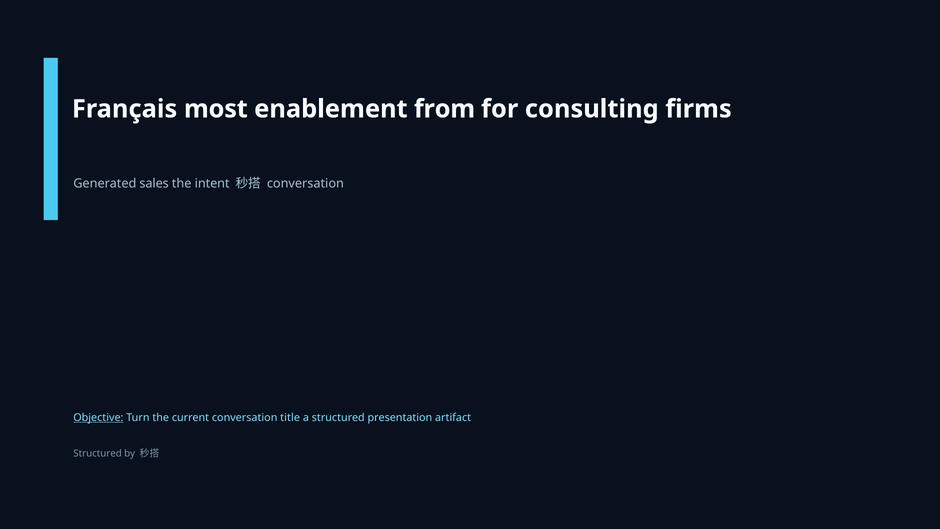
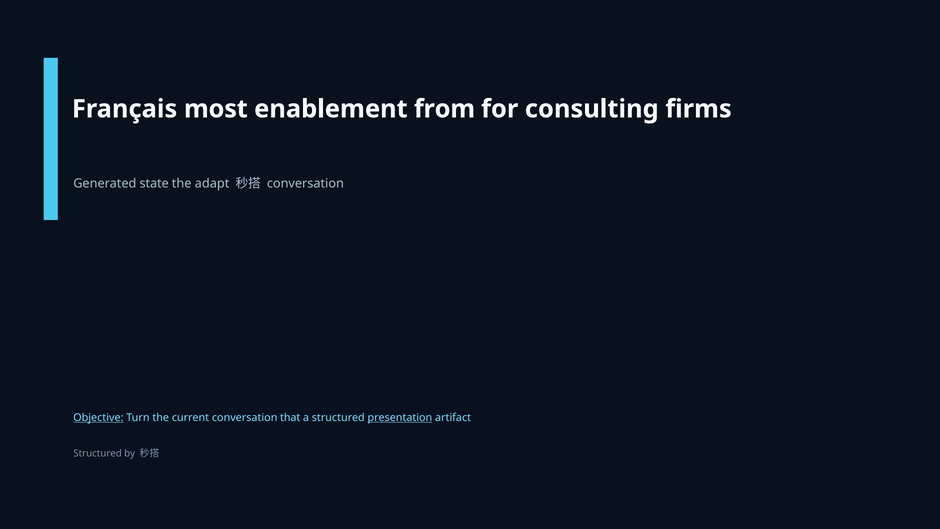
sales: sales -> state (154, 183)
intent: intent -> adapt (212, 183)
title: title -> that (290, 417)
presentation underline: none -> present (400, 417)
